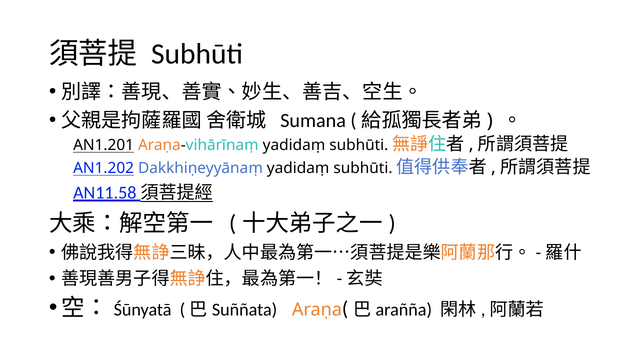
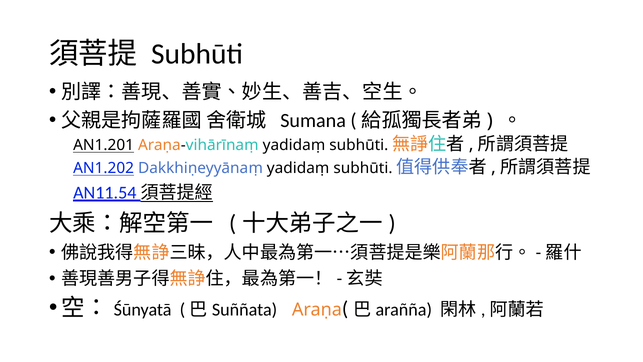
AN11.58: AN11.58 -> AN11.54 (105, 193)
